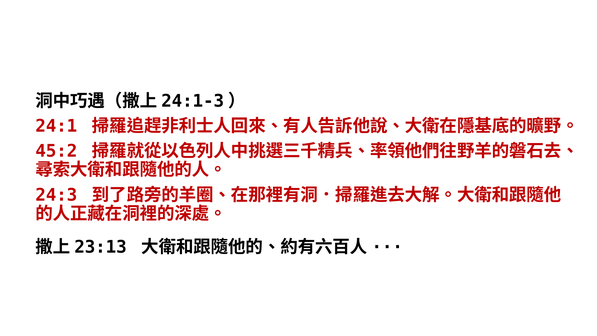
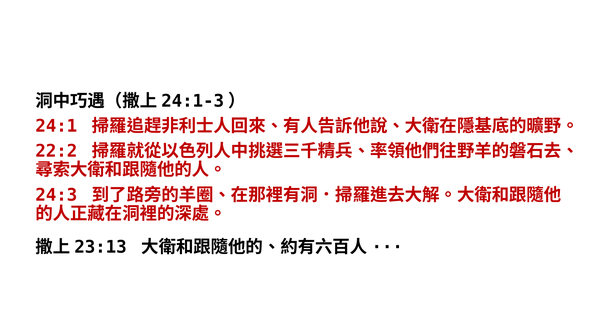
45:2: 45:2 -> 22:2 (56, 151)
